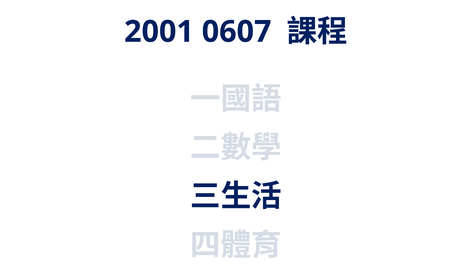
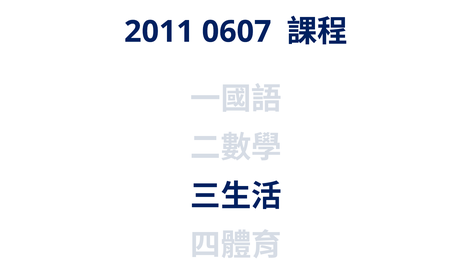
2001: 2001 -> 2011 (159, 32)
